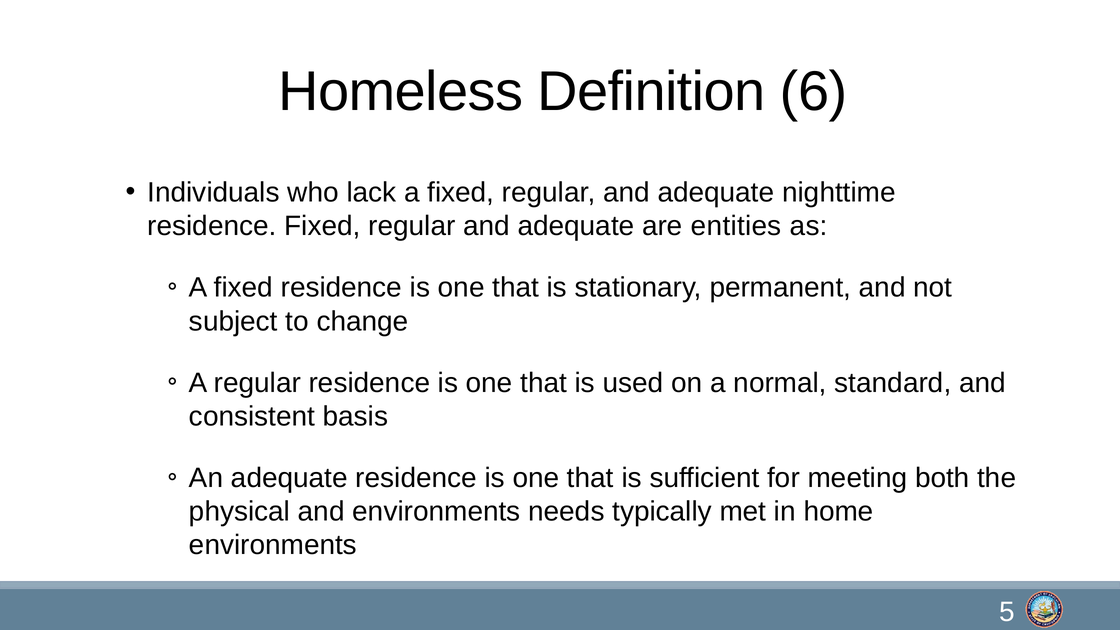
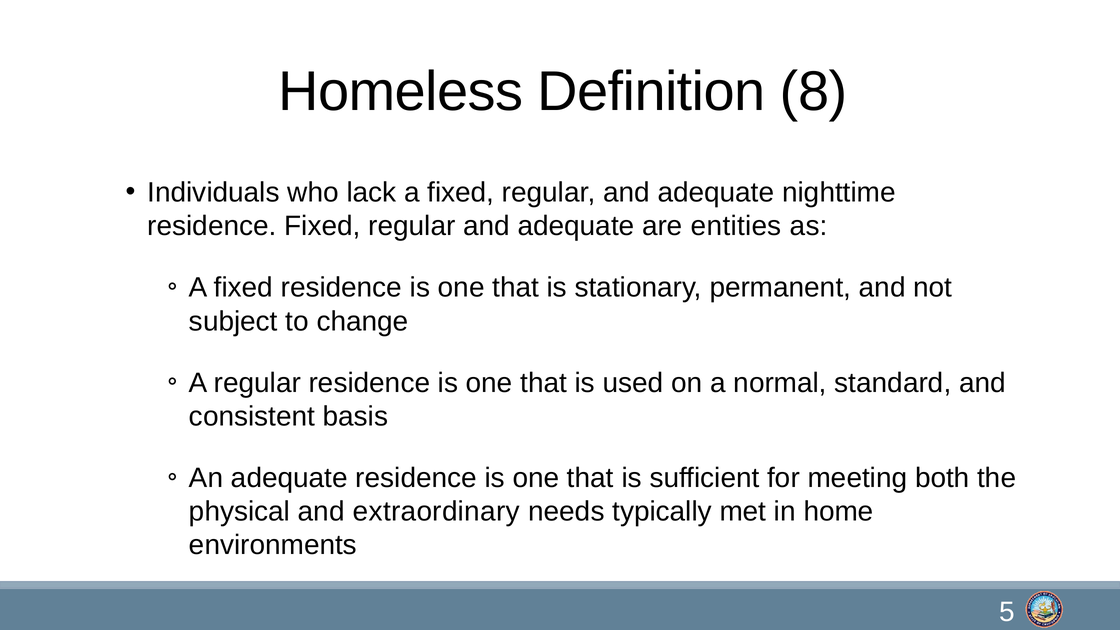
6: 6 -> 8 (814, 92)
and environments: environments -> extraordinary (436, 512)
